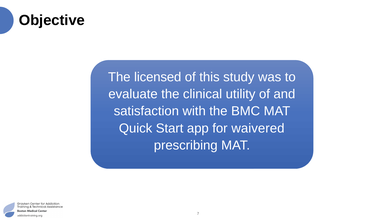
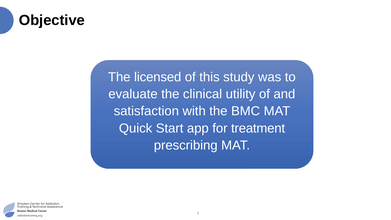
waivered: waivered -> treatment (258, 128)
